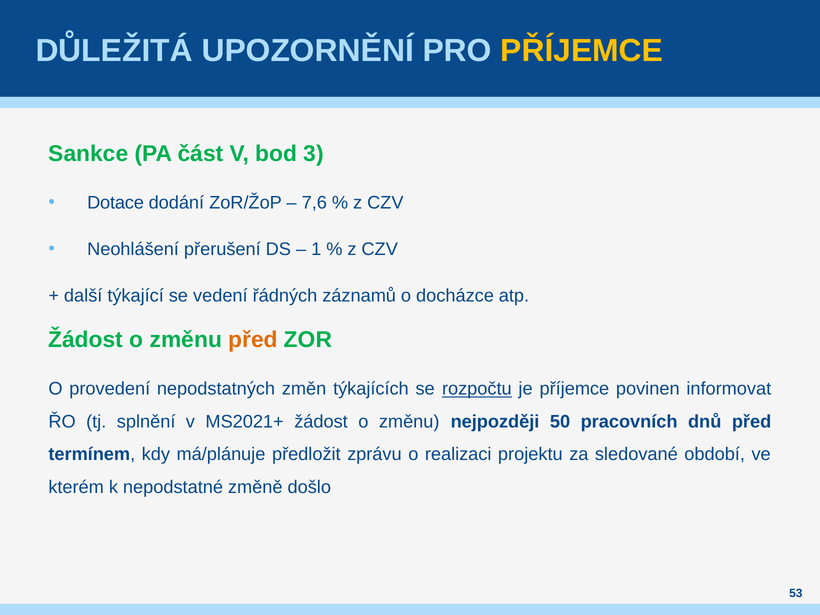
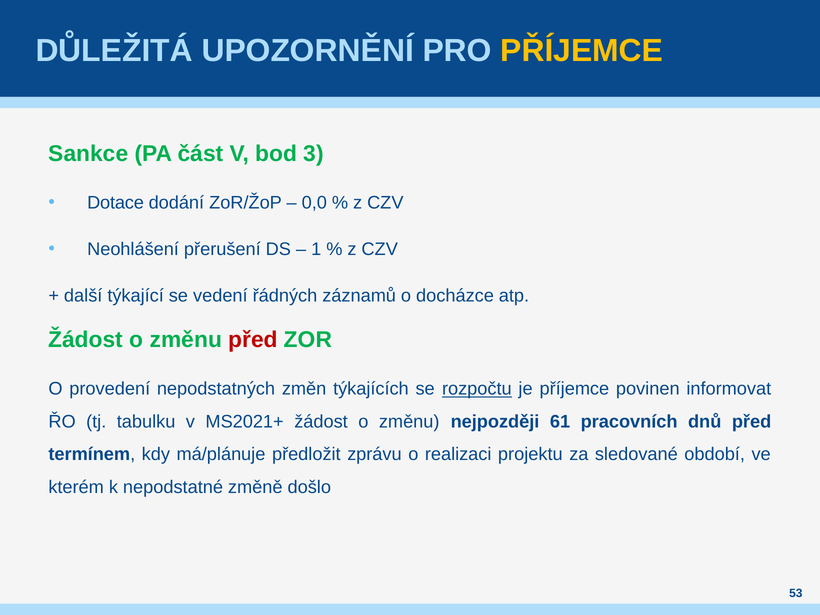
7,6: 7,6 -> 0,0 (314, 203)
před colour: orange -> red (253, 340)
splnění: splnění -> tabulku (146, 422)
50: 50 -> 61 (560, 422)
